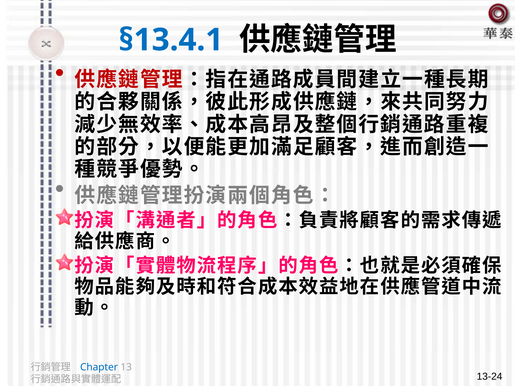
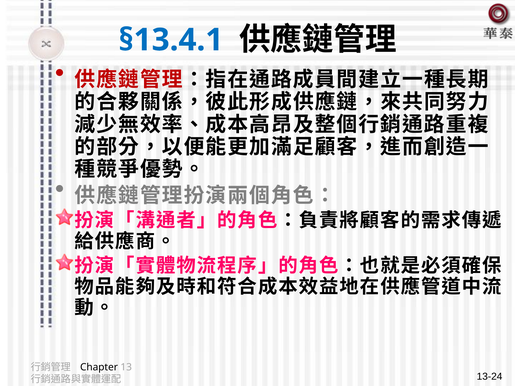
Chapter colour: blue -> black (99, 367)
